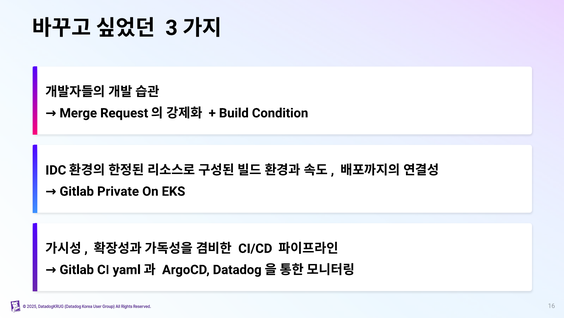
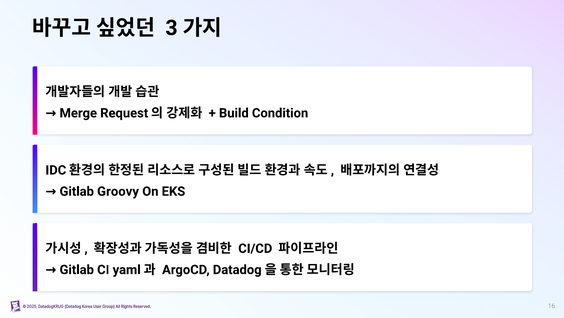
Private: Private -> Groovy (118, 191)
